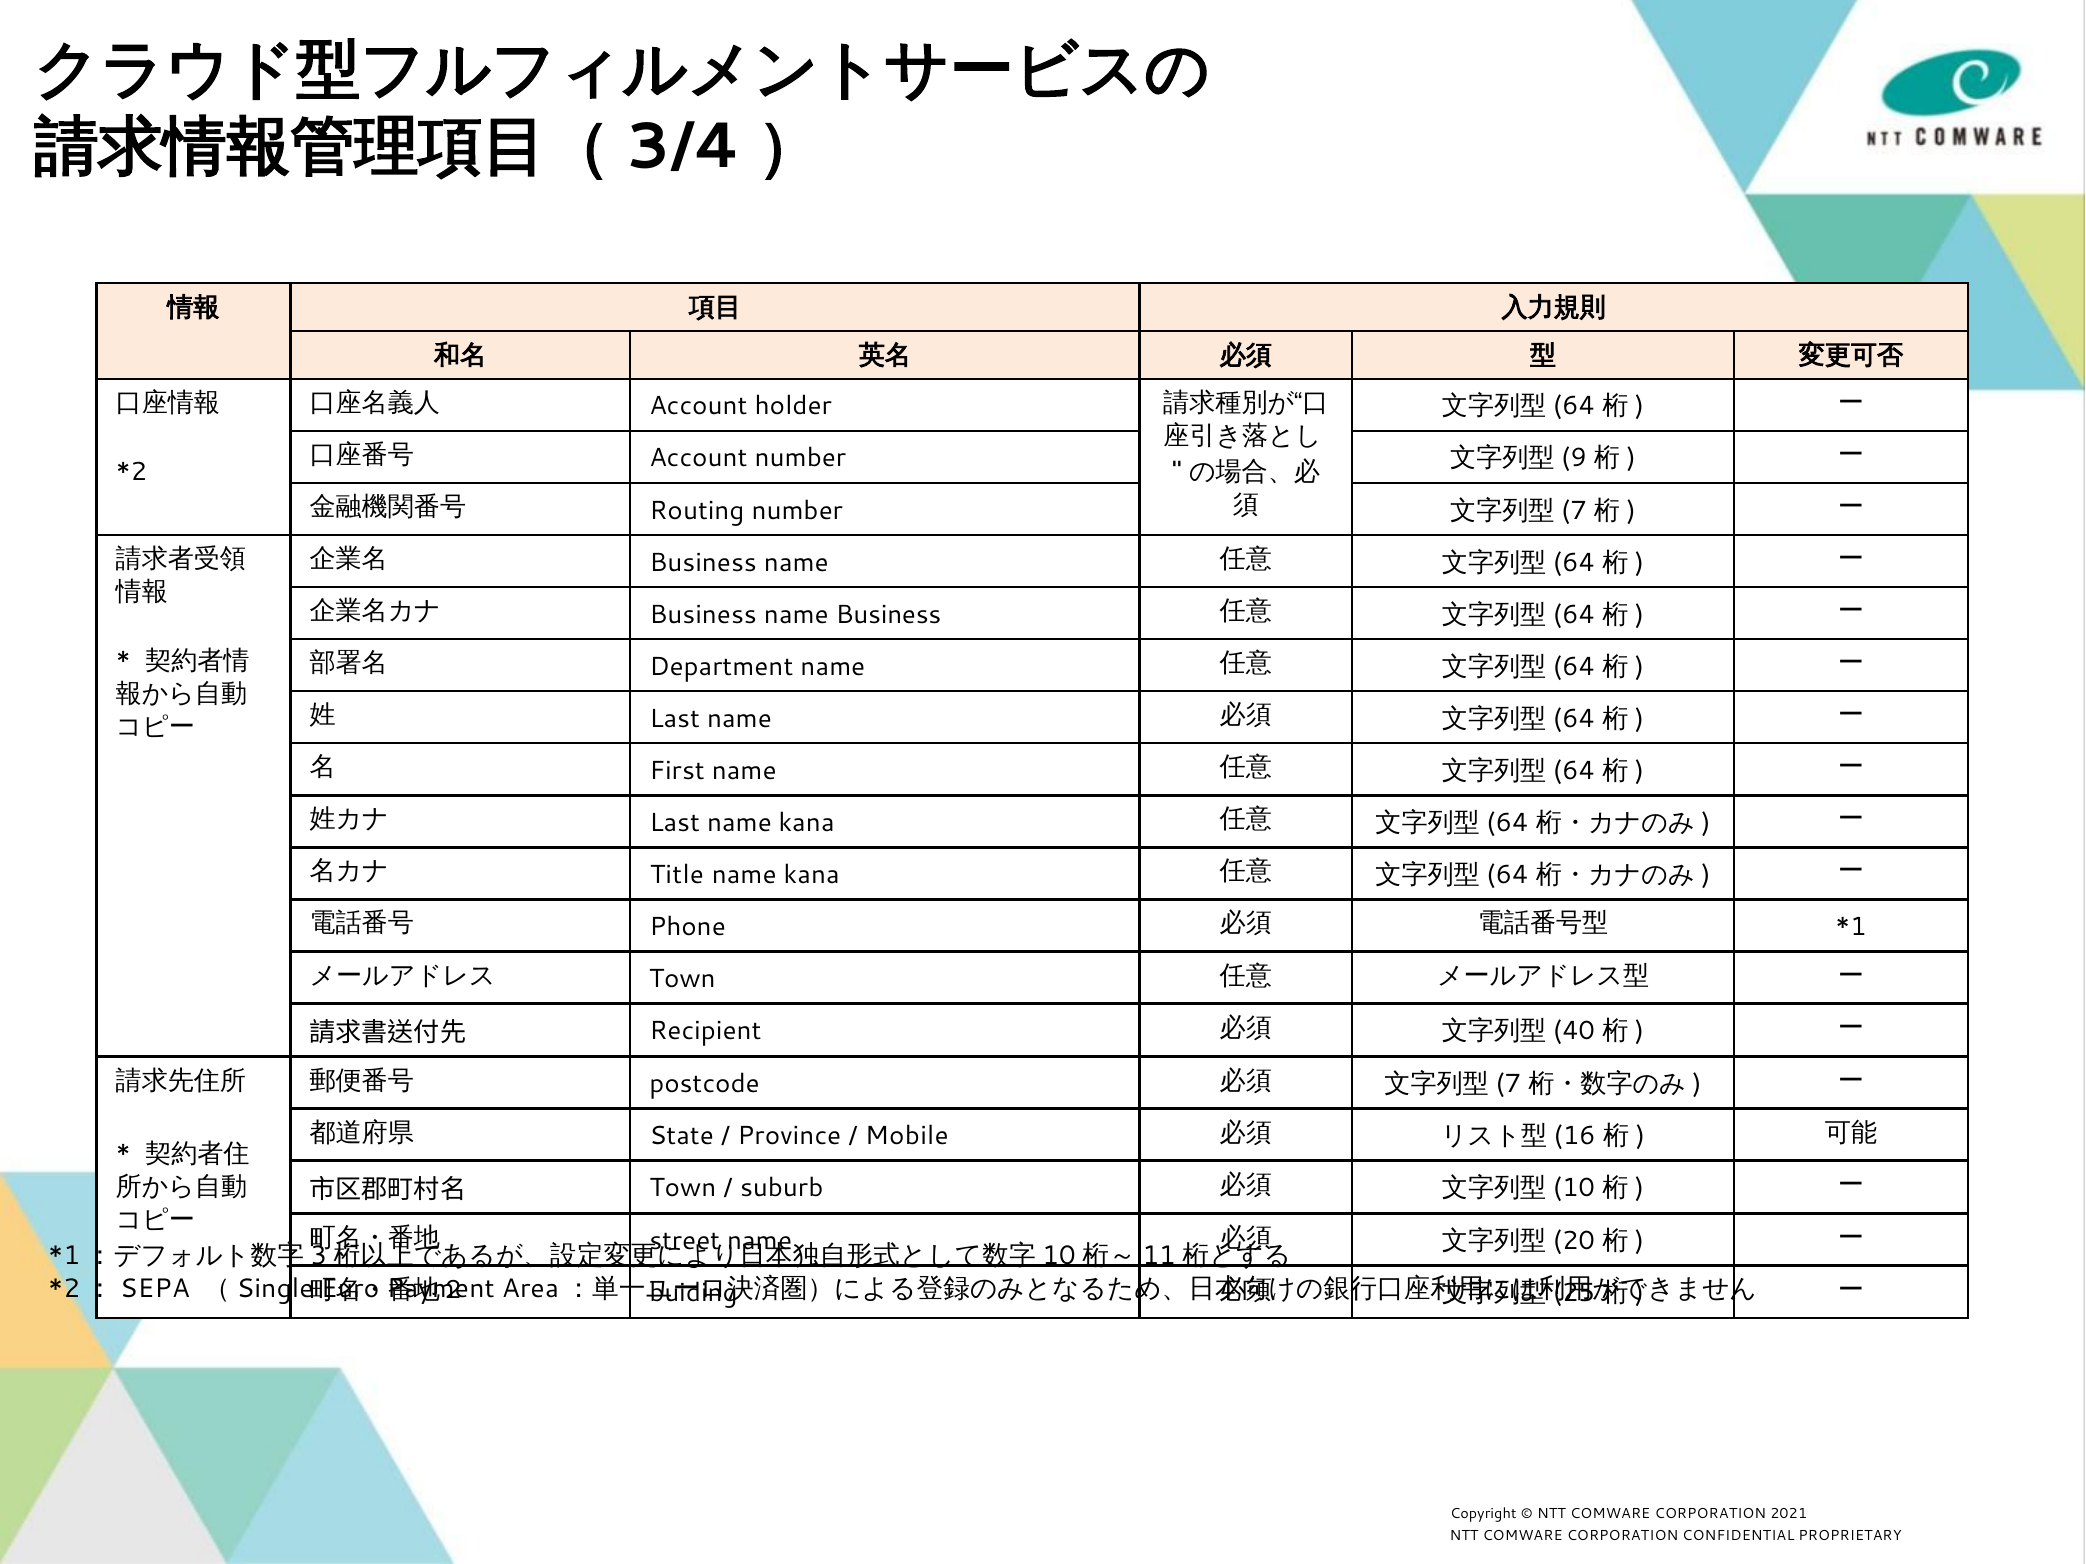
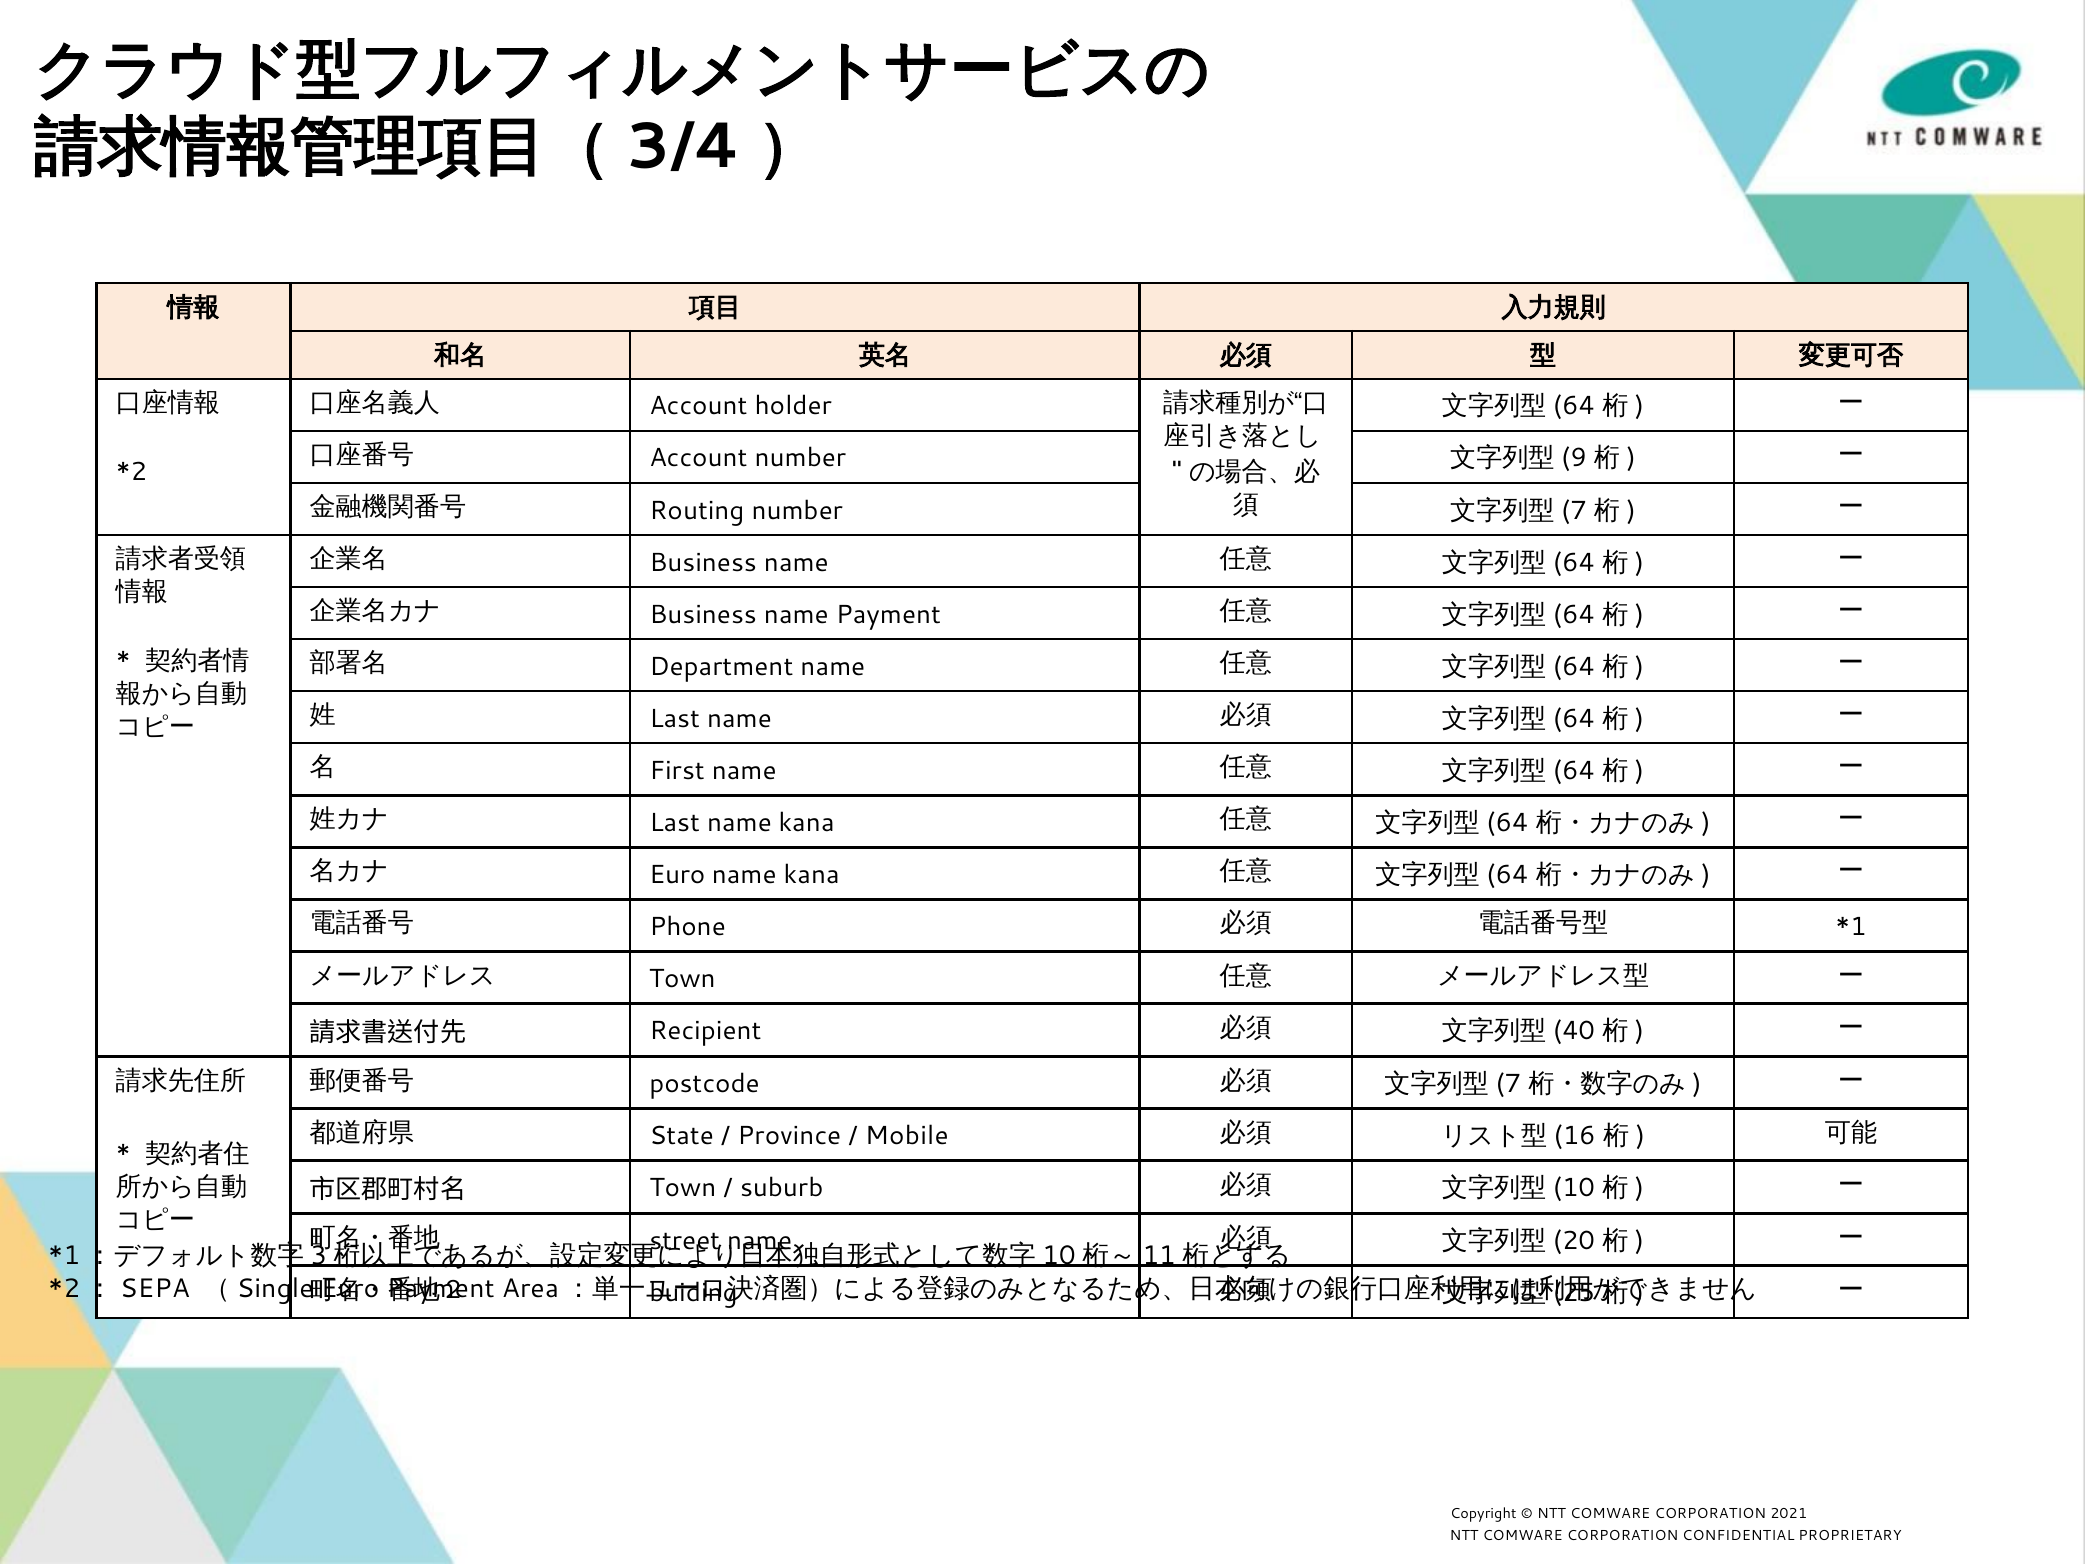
name Business: Business -> Payment (888, 615)
Title: Title -> Euro (677, 875)
